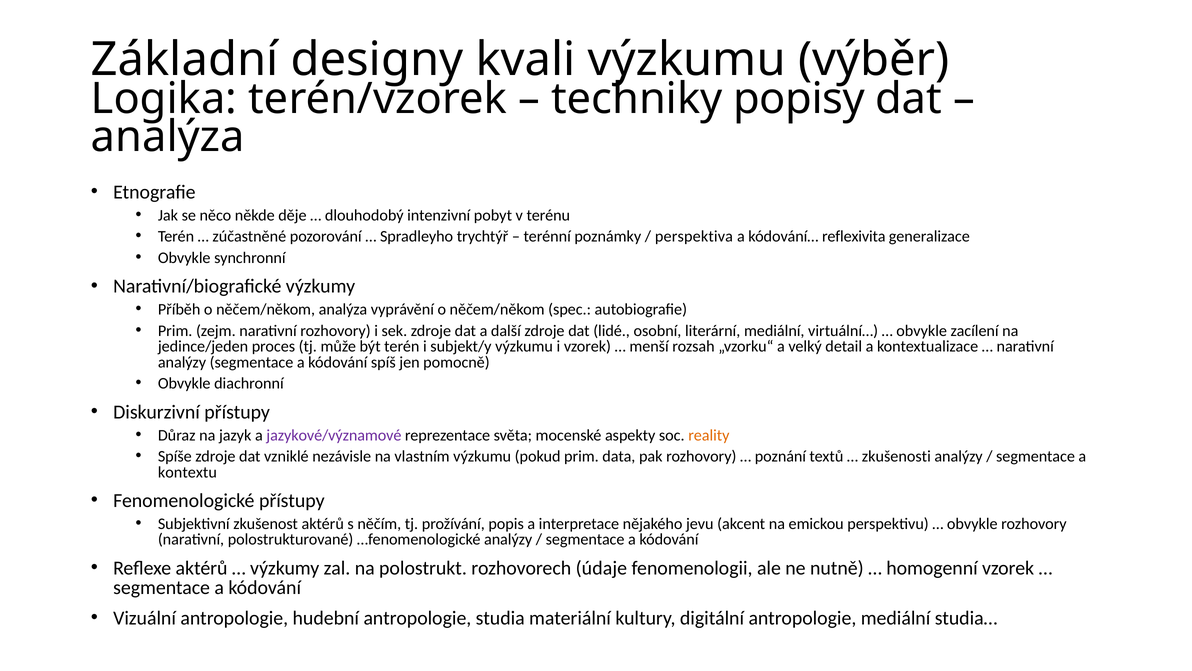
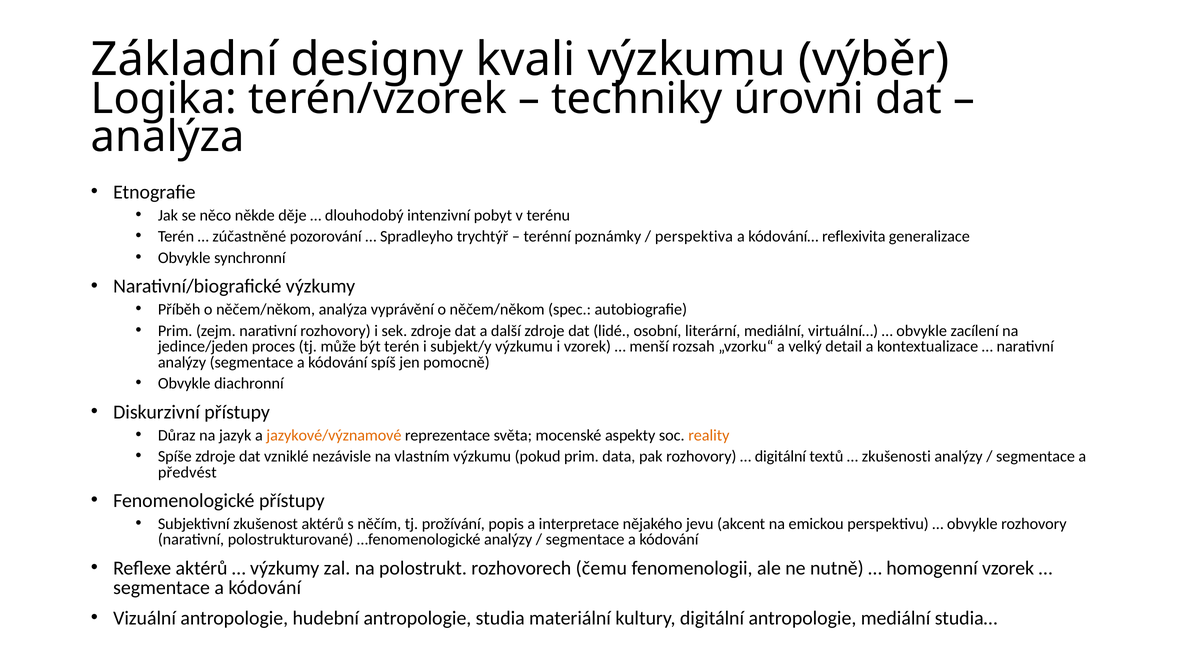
popisy: popisy -> úrovni (799, 99)
jazykové/významové colour: purple -> orange (334, 435)
poznání: poznání -> digitální (780, 456)
kontextu: kontextu -> předvést (187, 472)
údaje: údaje -> čemu (601, 568)
